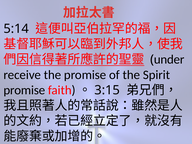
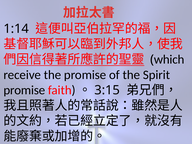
5:14: 5:14 -> 1:14 (16, 29)
under: under -> which (169, 59)
